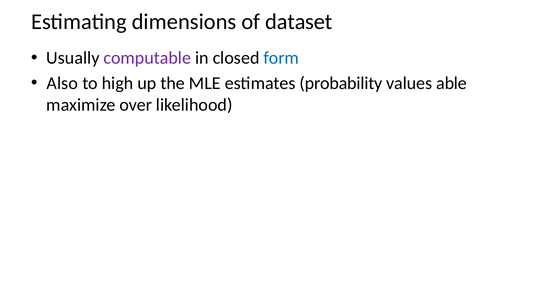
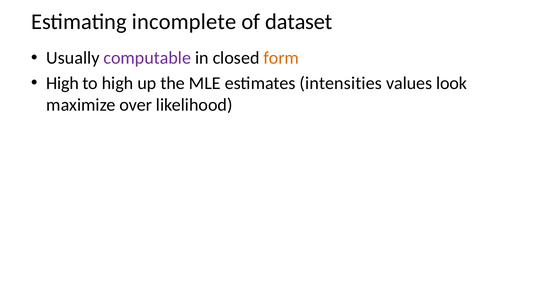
dimensions: dimensions -> incomplete (184, 22)
form colour: blue -> orange (281, 58)
Also: Also -> High (62, 83)
probability: probability -> intensities (341, 83)
able: able -> look (452, 83)
